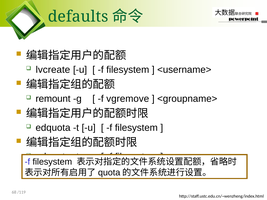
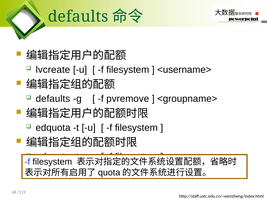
remount: remount -> defaults (53, 99)
vgremove: vgremove -> pvremove (128, 99)
